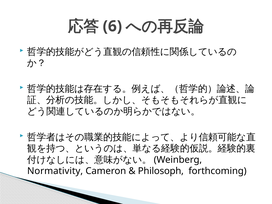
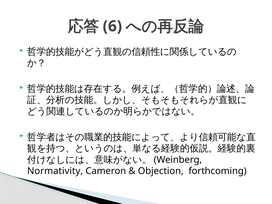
Philosoph: Philosoph -> Objection (161, 171)
